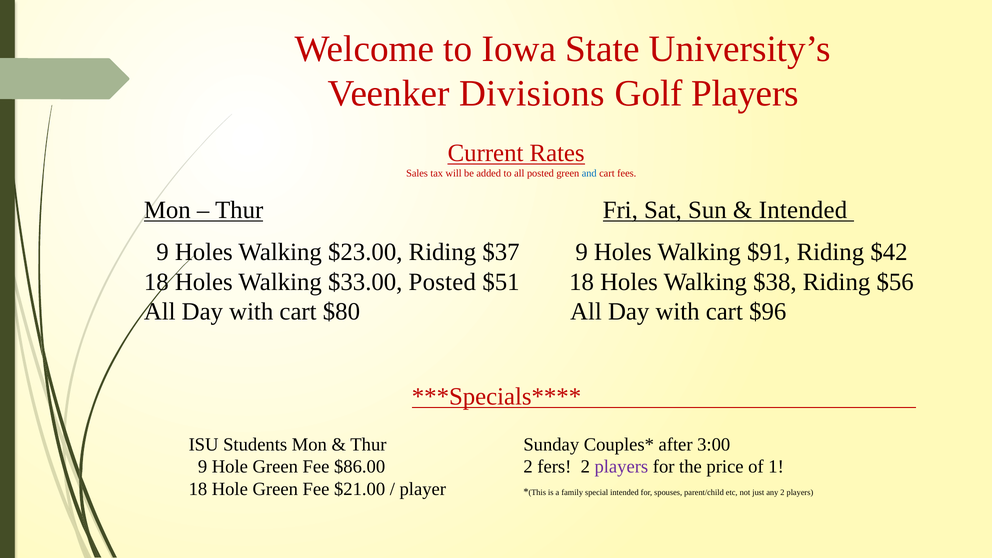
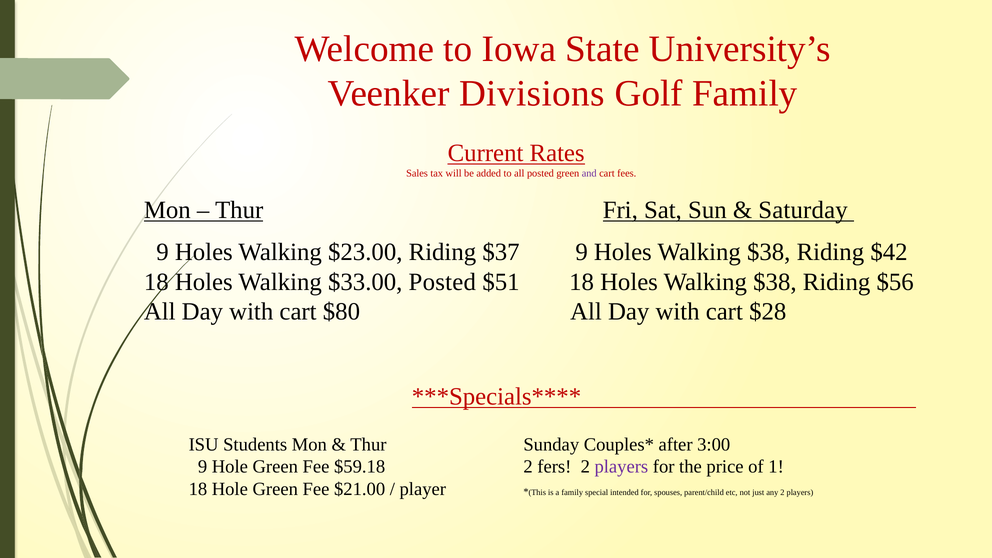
Golf Players: Players -> Family (745, 93)
and colour: blue -> purple (589, 173)
Intended: Intended -> Saturday (803, 210)
9 Holes Walking $91: $91 -> $38 (769, 252)
$96: $96 -> $28 (768, 312)
$86.00: $86.00 -> $59.18 (360, 467)
